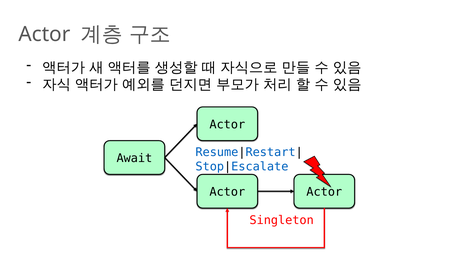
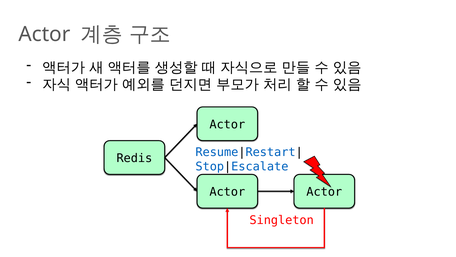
Await: Await -> Redis (134, 158)
